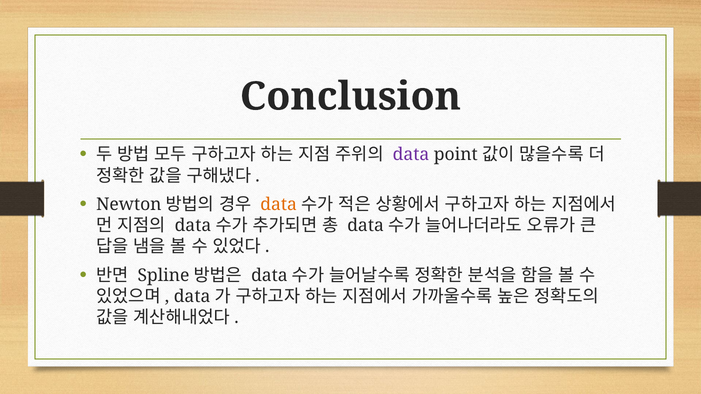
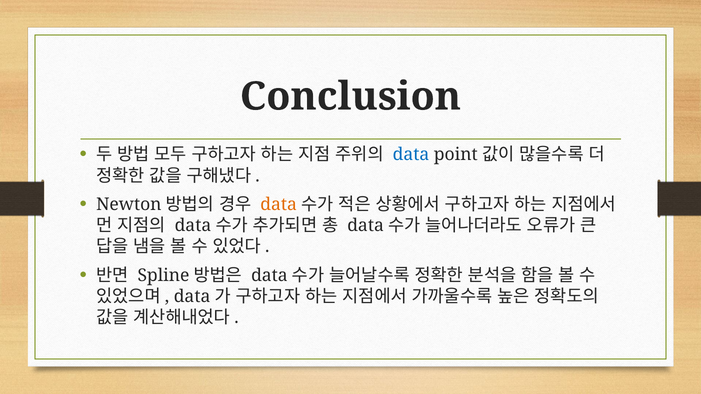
data colour: purple -> blue (411, 155)
